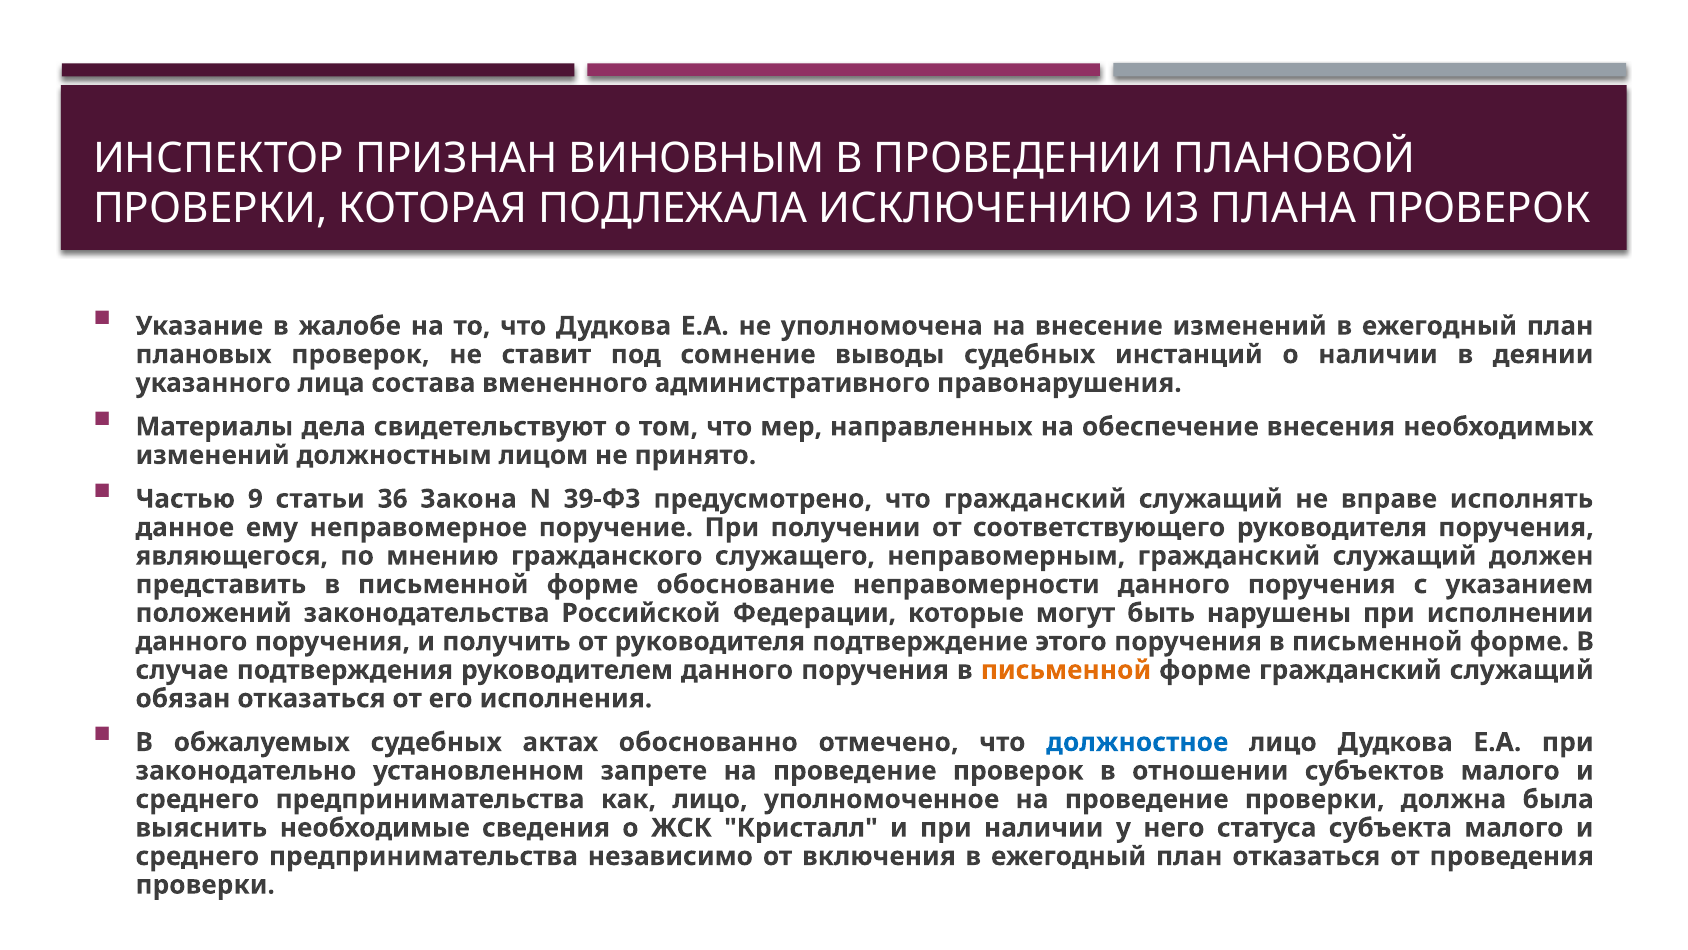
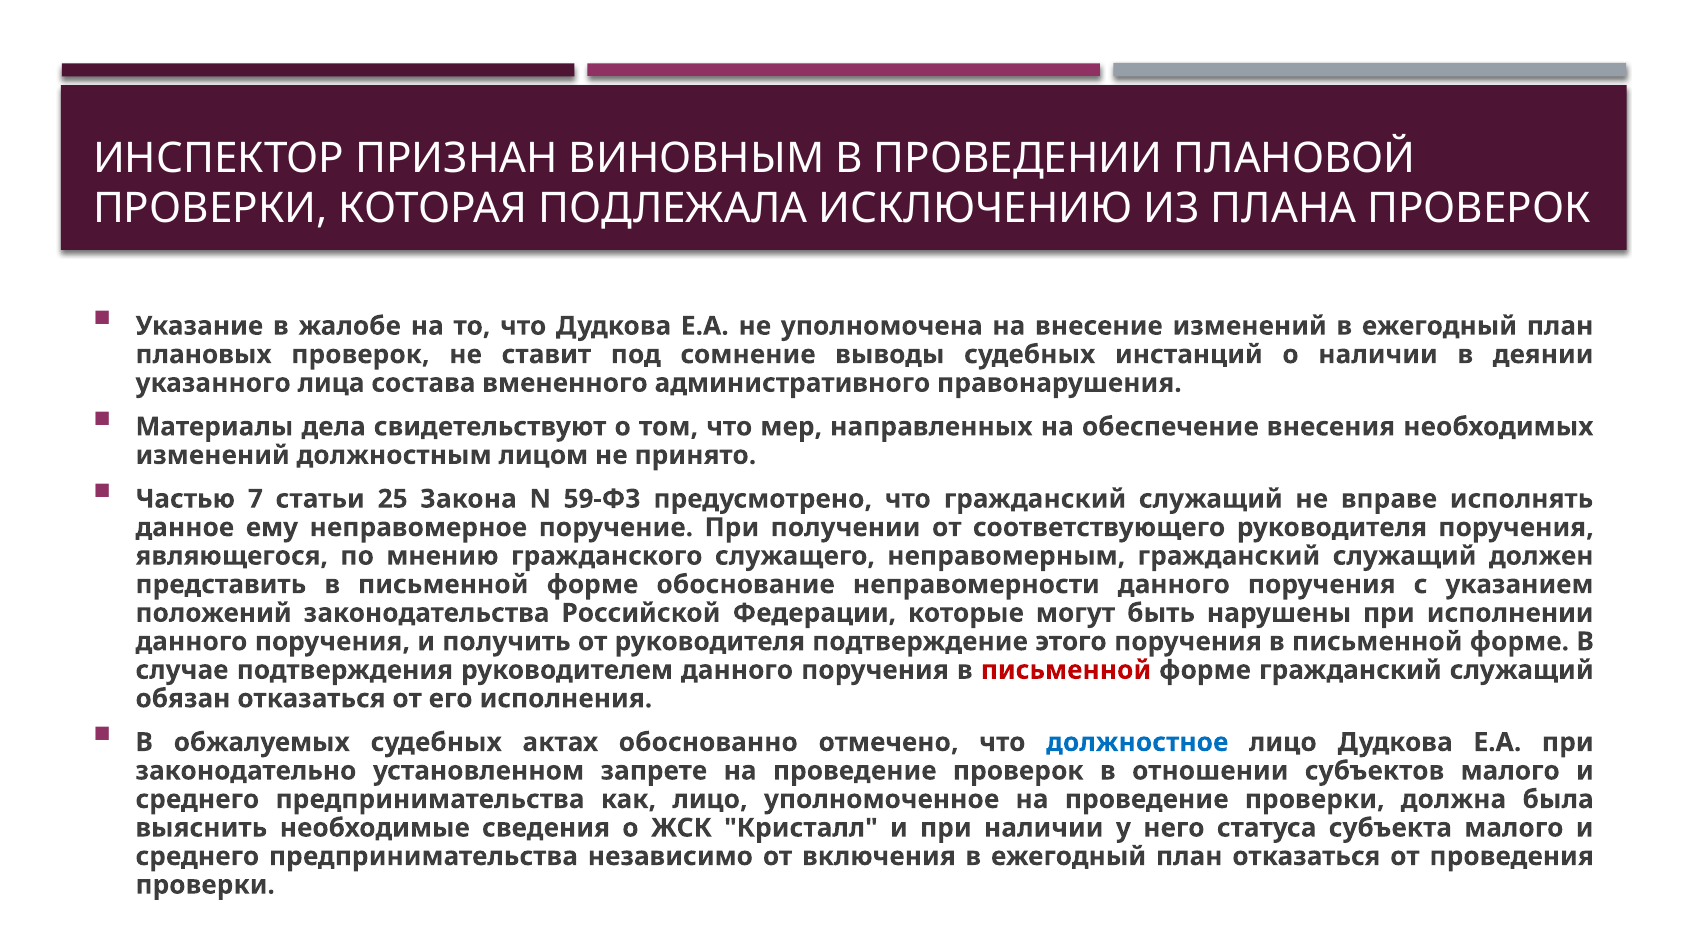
9: 9 -> 7 (255, 499)
36: 36 -> 25 (393, 499)
39-ФЗ: 39-ФЗ -> 59-ФЗ (602, 499)
письменной colour: orange -> red (1066, 670)
